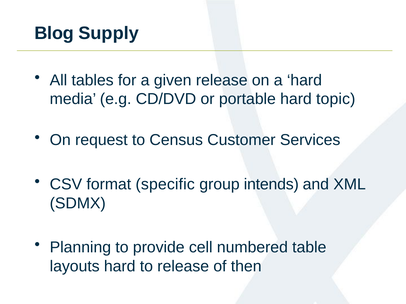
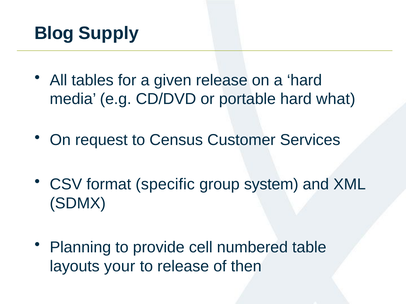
topic: topic -> what (336, 99)
intends: intends -> system (271, 185)
layouts hard: hard -> your (120, 267)
